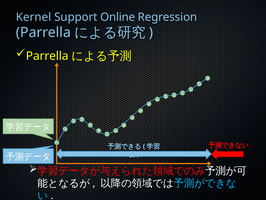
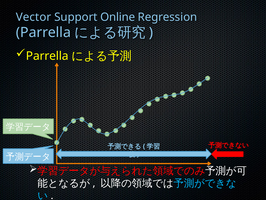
Kernel: Kernel -> Vector (34, 17)
